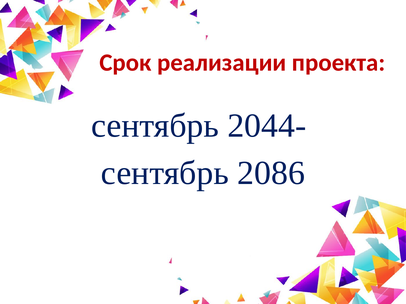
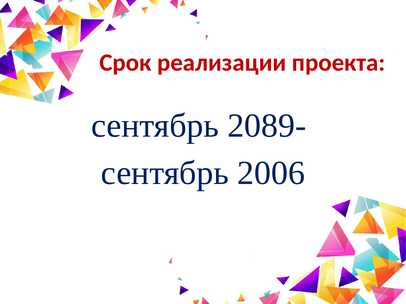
2044-: 2044- -> 2089- (267, 126)
2086: 2086 -> 2006 (271, 173)
